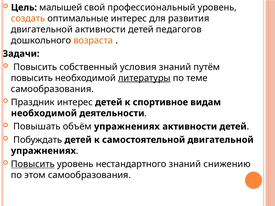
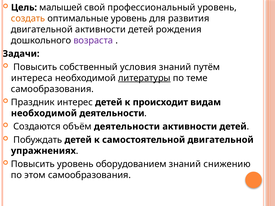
оптимальные интерес: интерес -> уровень (129, 18)
педагогов: педагогов -> рождения (179, 29)
возраста colour: orange -> purple (93, 40)
повысить: повысить -> интереса (32, 78)
спортивное: спортивное -> происходит (160, 102)
Повышать: Повышать -> Создаются (37, 127)
объём упражнениях: упражнениях -> деятельности (127, 127)
Повысить underline: present -> none (33, 164)
нестандартного: нестандартного -> оборудованием (131, 164)
